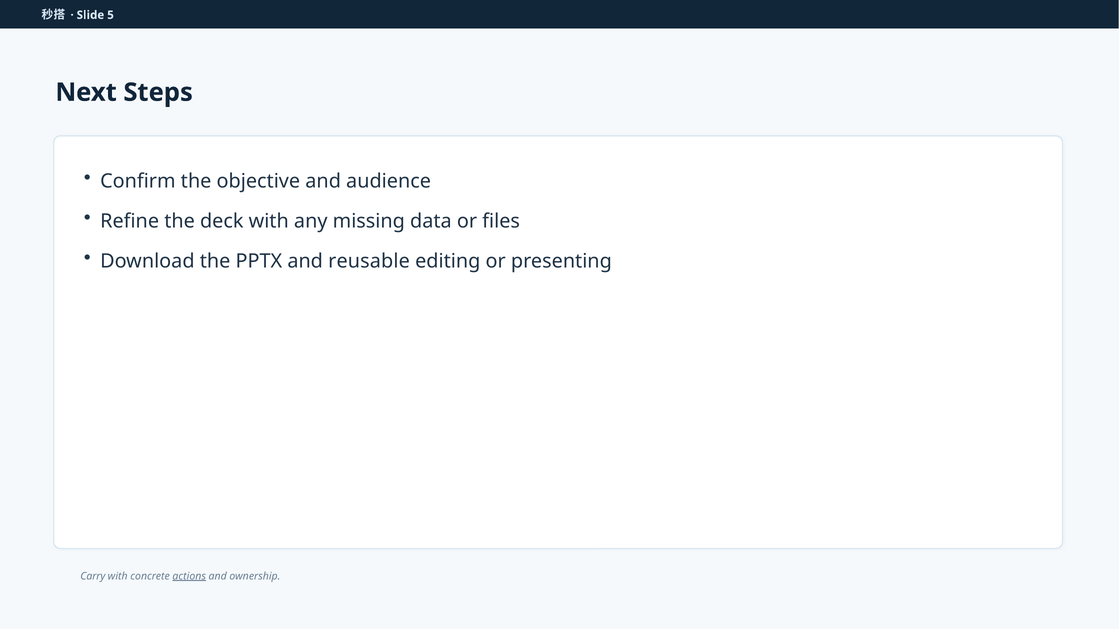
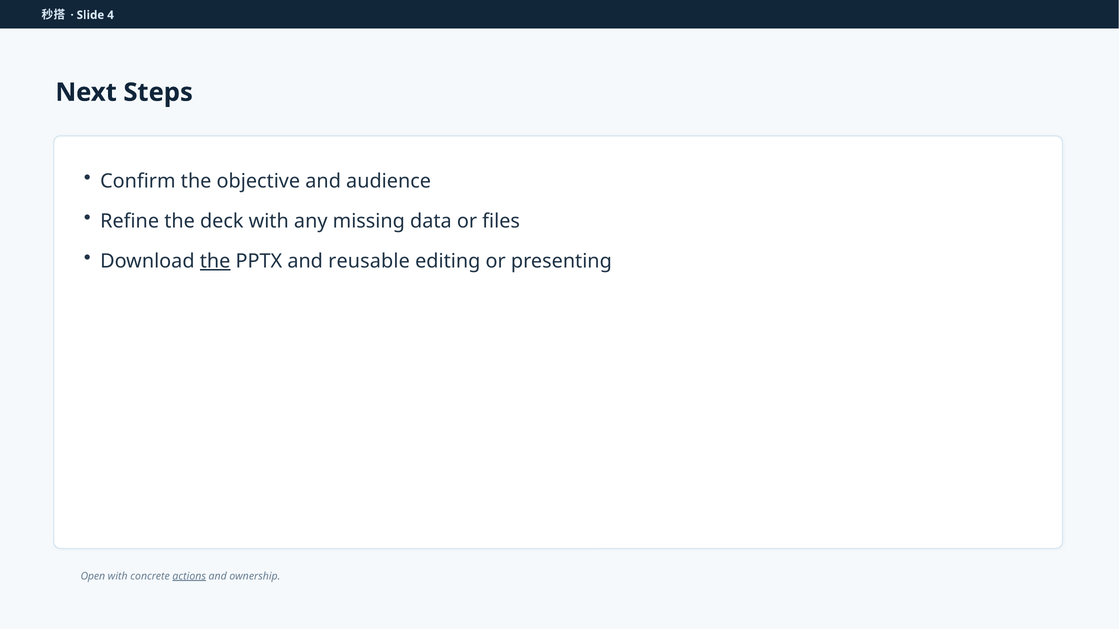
5: 5 -> 4 (111, 15)
the underline: none -> present (215, 261)
Carry: Carry -> Open (93, 576)
